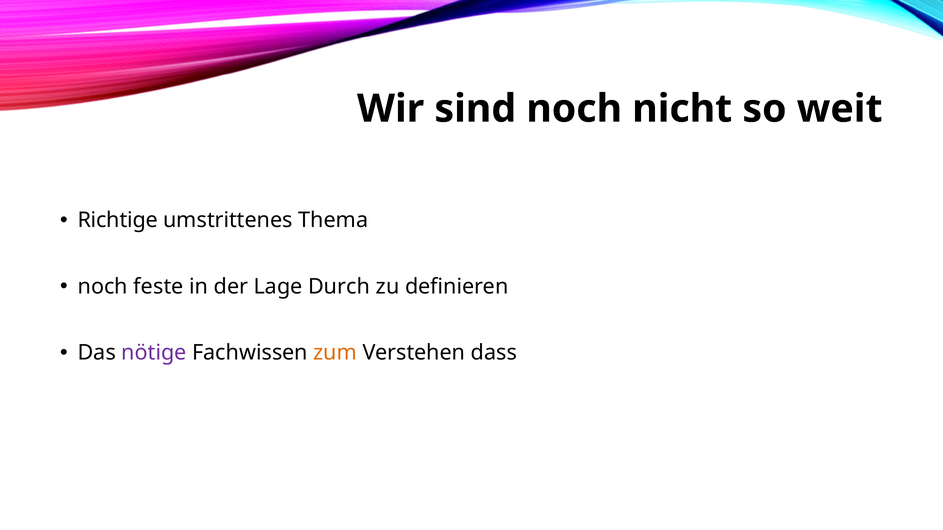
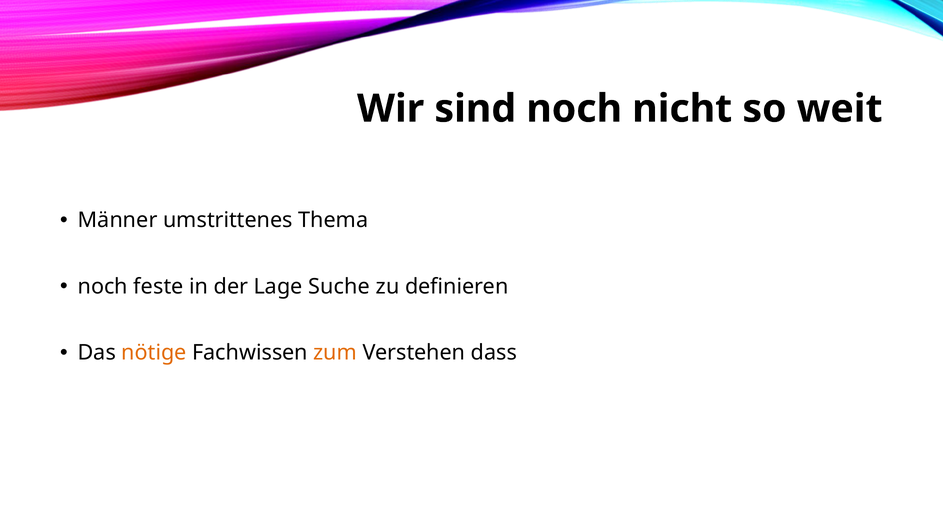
Richtige: Richtige -> Männer (118, 221)
Durch: Durch -> Suche (339, 287)
nötige colour: purple -> orange (154, 353)
